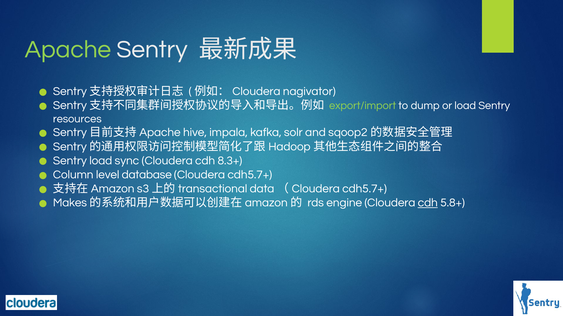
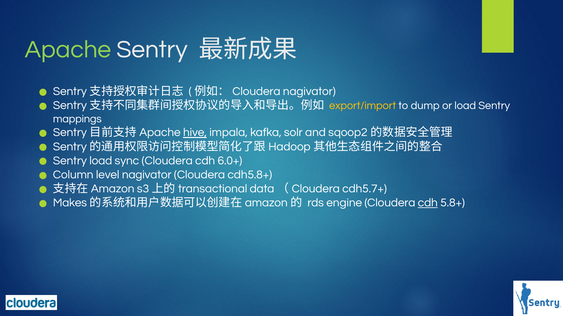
export/import colour: light green -> yellow (363, 106)
resources: resources -> mappings (77, 119)
hive underline: none -> present (195, 133)
8.3+: 8.3+ -> 6.0+ (230, 161)
level database: database -> nagivator (147, 175)
cdh5.7+: cdh5.7+ -> cdh5.8+ (250, 175)
